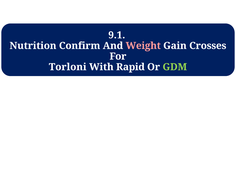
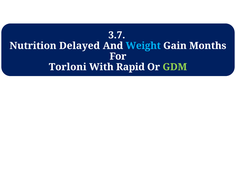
9.1: 9.1 -> 3.7 (117, 35)
Confirm: Confirm -> Delayed (80, 46)
Weight colour: pink -> light blue (143, 46)
Crosses: Crosses -> Months (208, 46)
